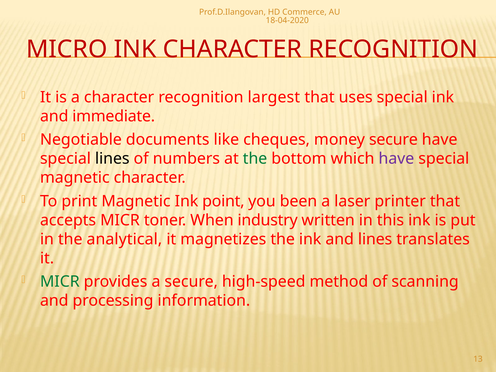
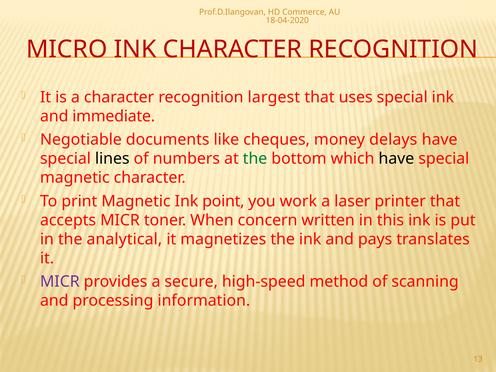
money secure: secure -> delays (393, 140)
have colour: purple -> black (396, 159)
been: been -> work (298, 201)
industry: industry -> concern (268, 220)
and lines: lines -> pays (375, 239)
MICR colour: green -> purple (60, 282)
